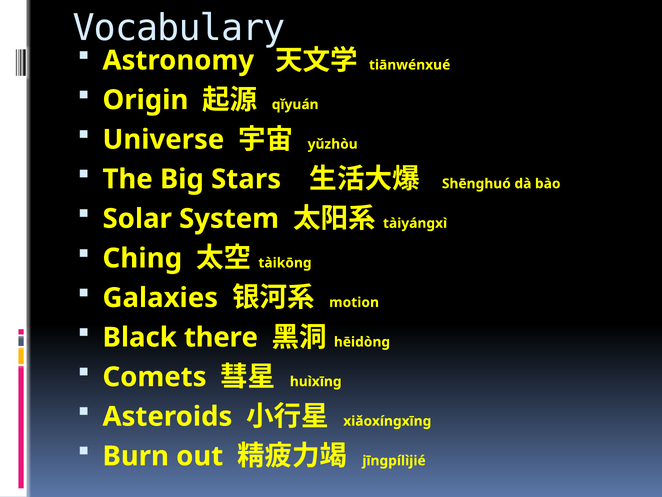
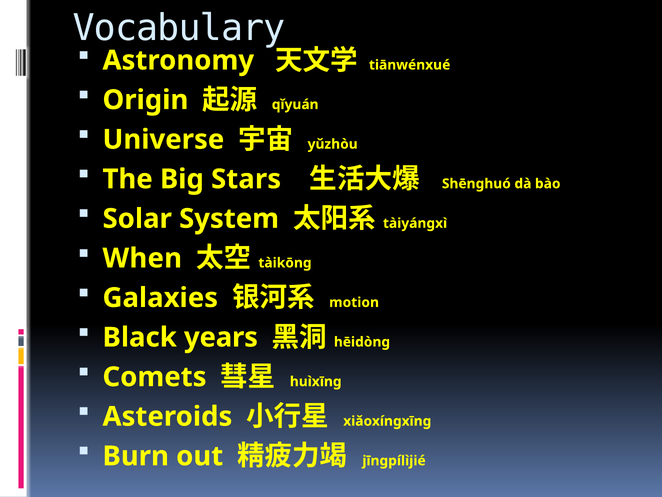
Ching: Ching -> When (142, 258)
there: there -> years (221, 337)
